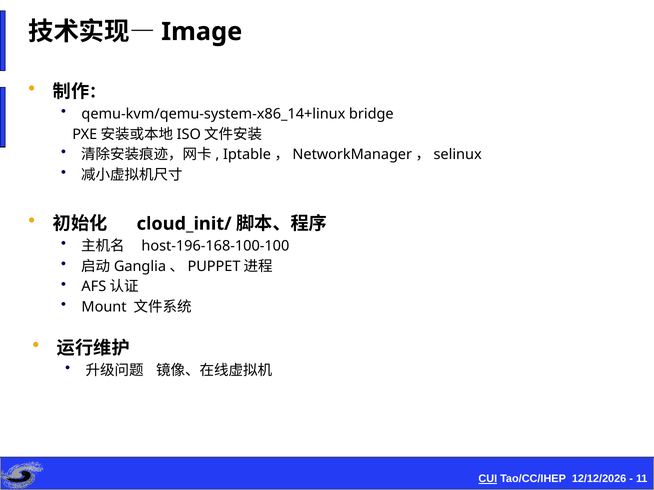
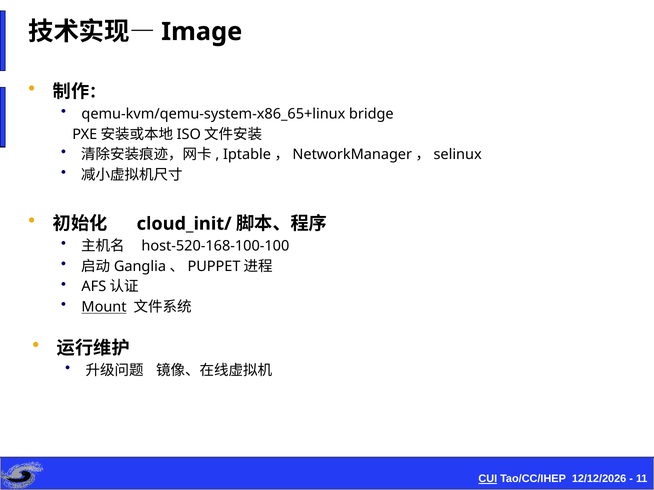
qemu-kvm/qemu-system-x86_14+linux: qemu-kvm/qemu-system-x86_14+linux -> qemu-kvm/qemu-system-x86_65+linux (213, 114)
host-196-168-100-100: host-196-168-100-100 -> host-520-168-100-100 (215, 246)
Mount underline: none -> present (104, 307)
